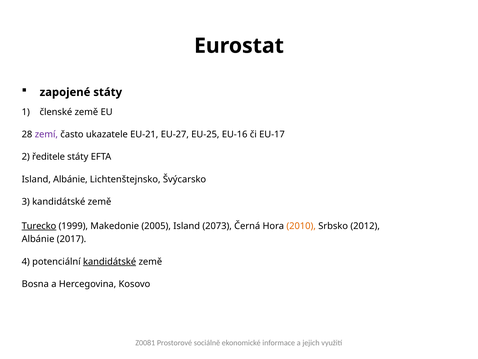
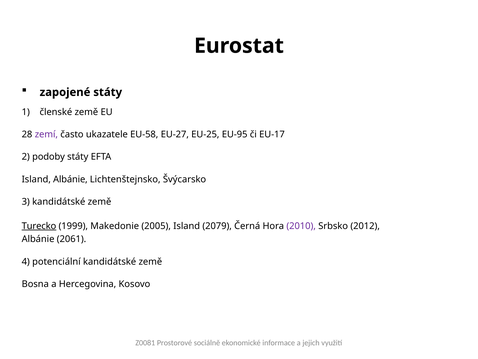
EU-21: EU-21 -> EU-58 (144, 134)
EU-16: EU-16 -> EU-95 (235, 134)
ředitele: ředitele -> podoby (49, 157)
2073: 2073 -> 2079 (217, 226)
2010 colour: orange -> purple (301, 226)
2017: 2017 -> 2061 (72, 239)
kandidátské underline: present -> none (110, 261)
